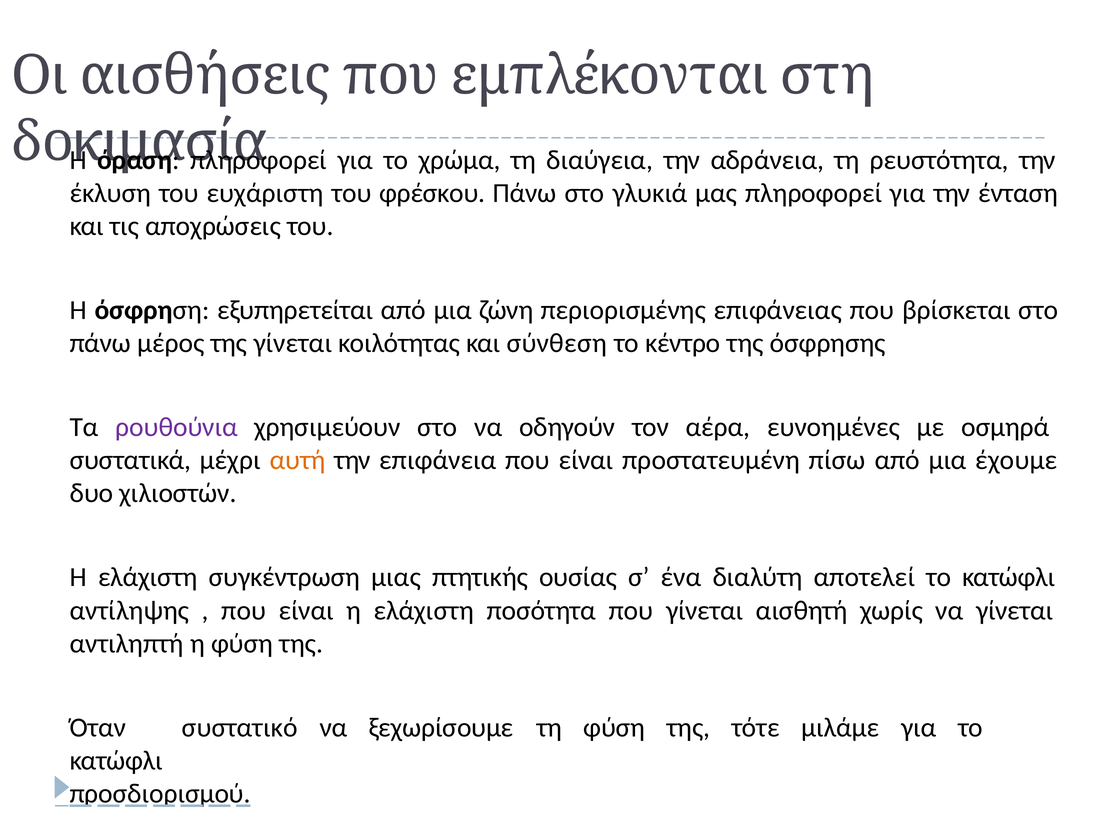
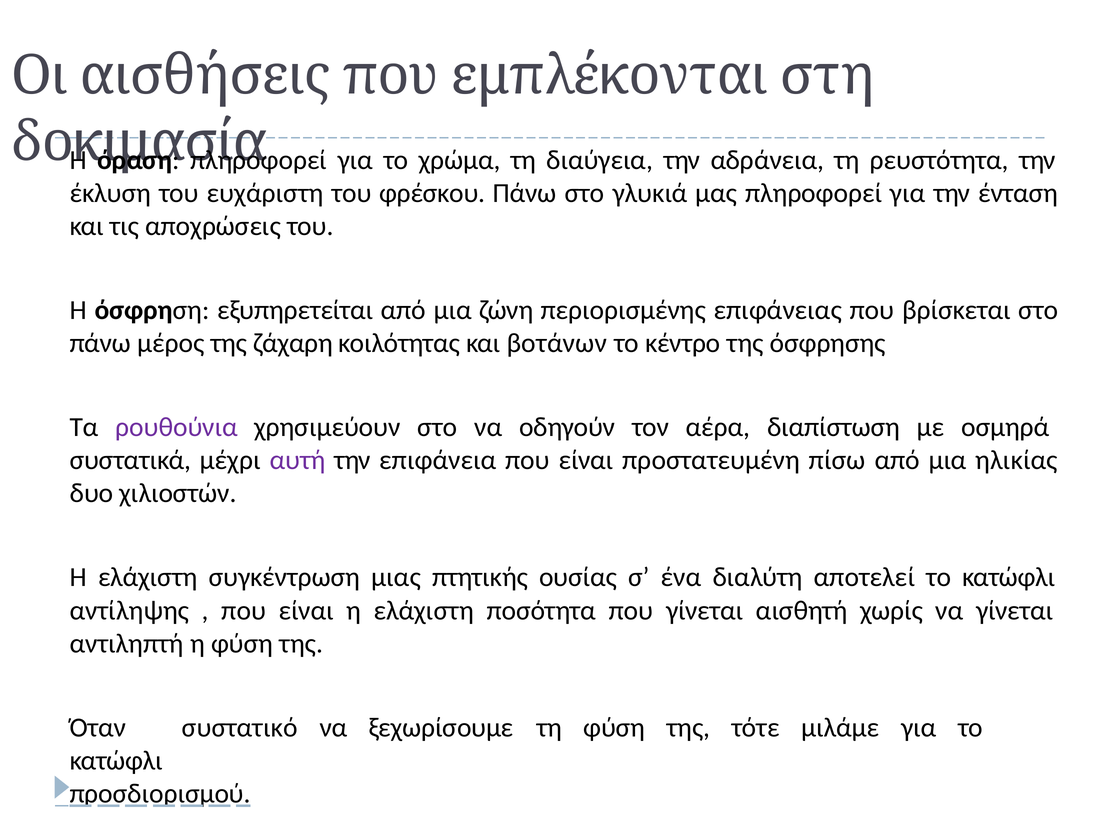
της γίνεται: γίνεται -> ζάχαρη (293, 343)
σύνθεση: σύνθεση -> βοτάνων (557, 343)
ευνοημένες: ευνοημένες -> διαπίστωση (834, 427)
αυτή colour: orange -> purple (298, 460)
έχουμε: έχουμε -> ηλικίας (1016, 460)
